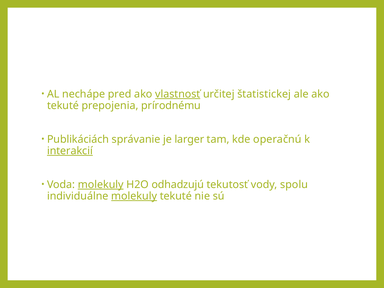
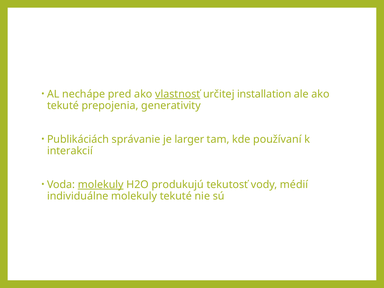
štatistickej: štatistickej -> installation (264, 94)
prírodnému: prírodnému -> generativity (171, 106)
operačnú: operačnú -> používaní (277, 139)
interakcií underline: present -> none (70, 151)
odhadzujú: odhadzujú -> produkujú (178, 184)
spolu: spolu -> médií (294, 184)
molekuly underline: present -> none (134, 196)
